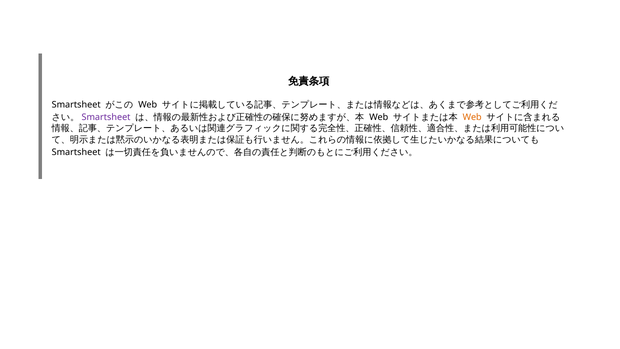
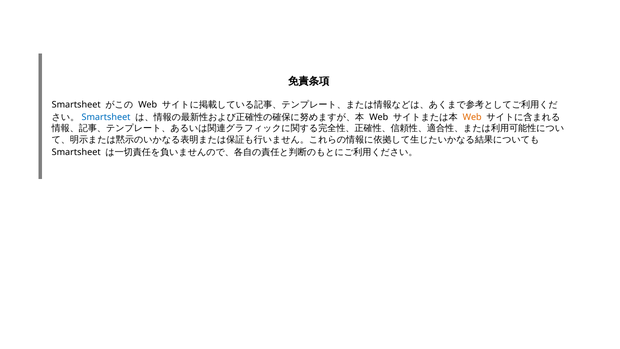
Smartsheet colour: purple -> blue (106, 117)
